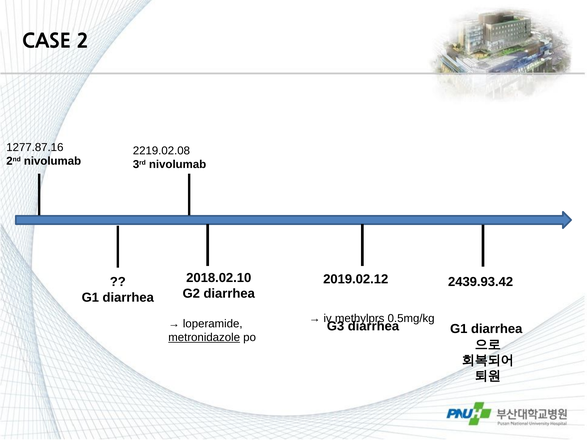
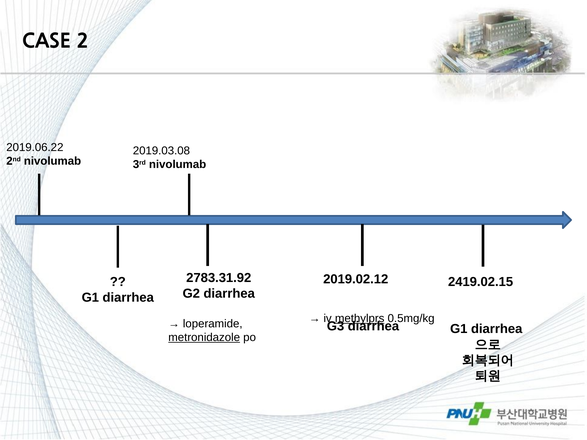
1277.87.16: 1277.87.16 -> 2019.06.22 (35, 147)
2219.02.08: 2219.02.08 -> 2019.03.08 (161, 151)
2018.02.10: 2018.02.10 -> 2783.31.92 (219, 278)
2439.93.42: 2439.93.42 -> 2419.02.15 (481, 282)
methylprs underline: none -> present (360, 318)
